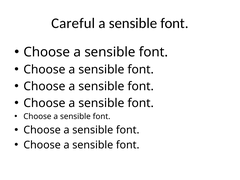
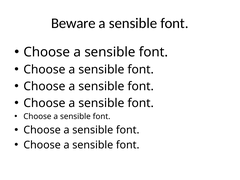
Careful: Careful -> Beware (73, 23)
